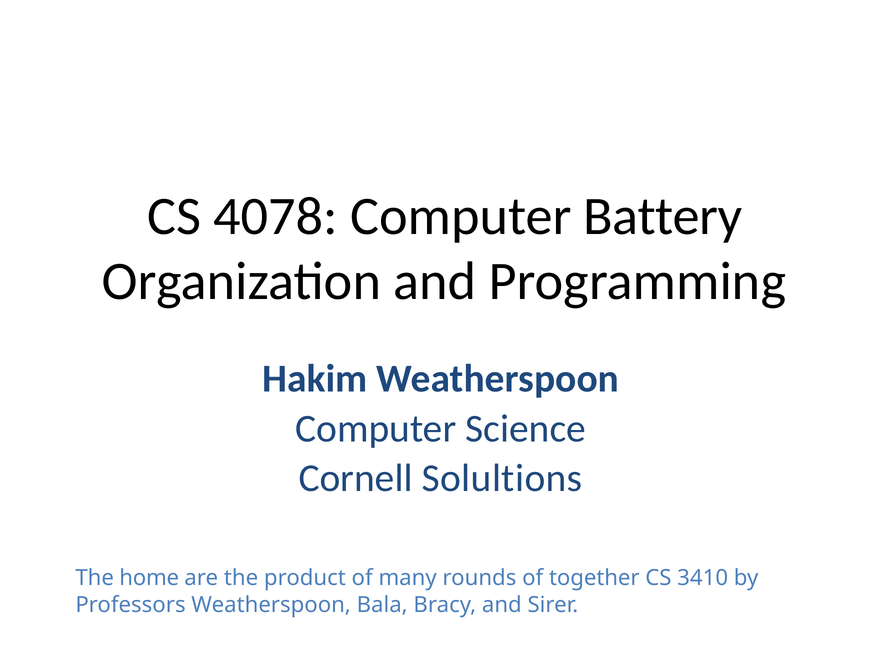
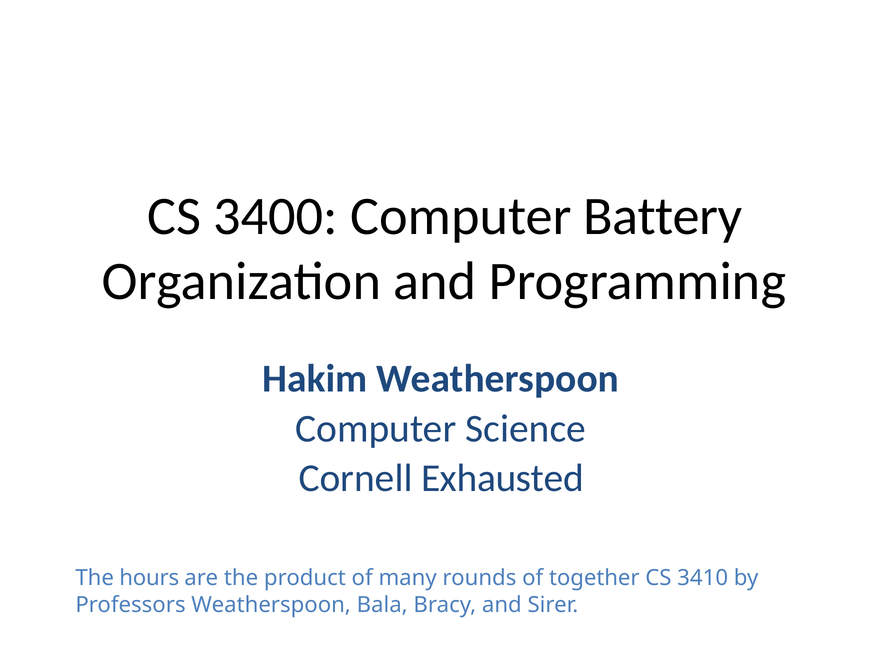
4078: 4078 -> 3400 (276, 217)
Solultions: Solultions -> Exhausted (502, 479)
home: home -> hours (149, 579)
